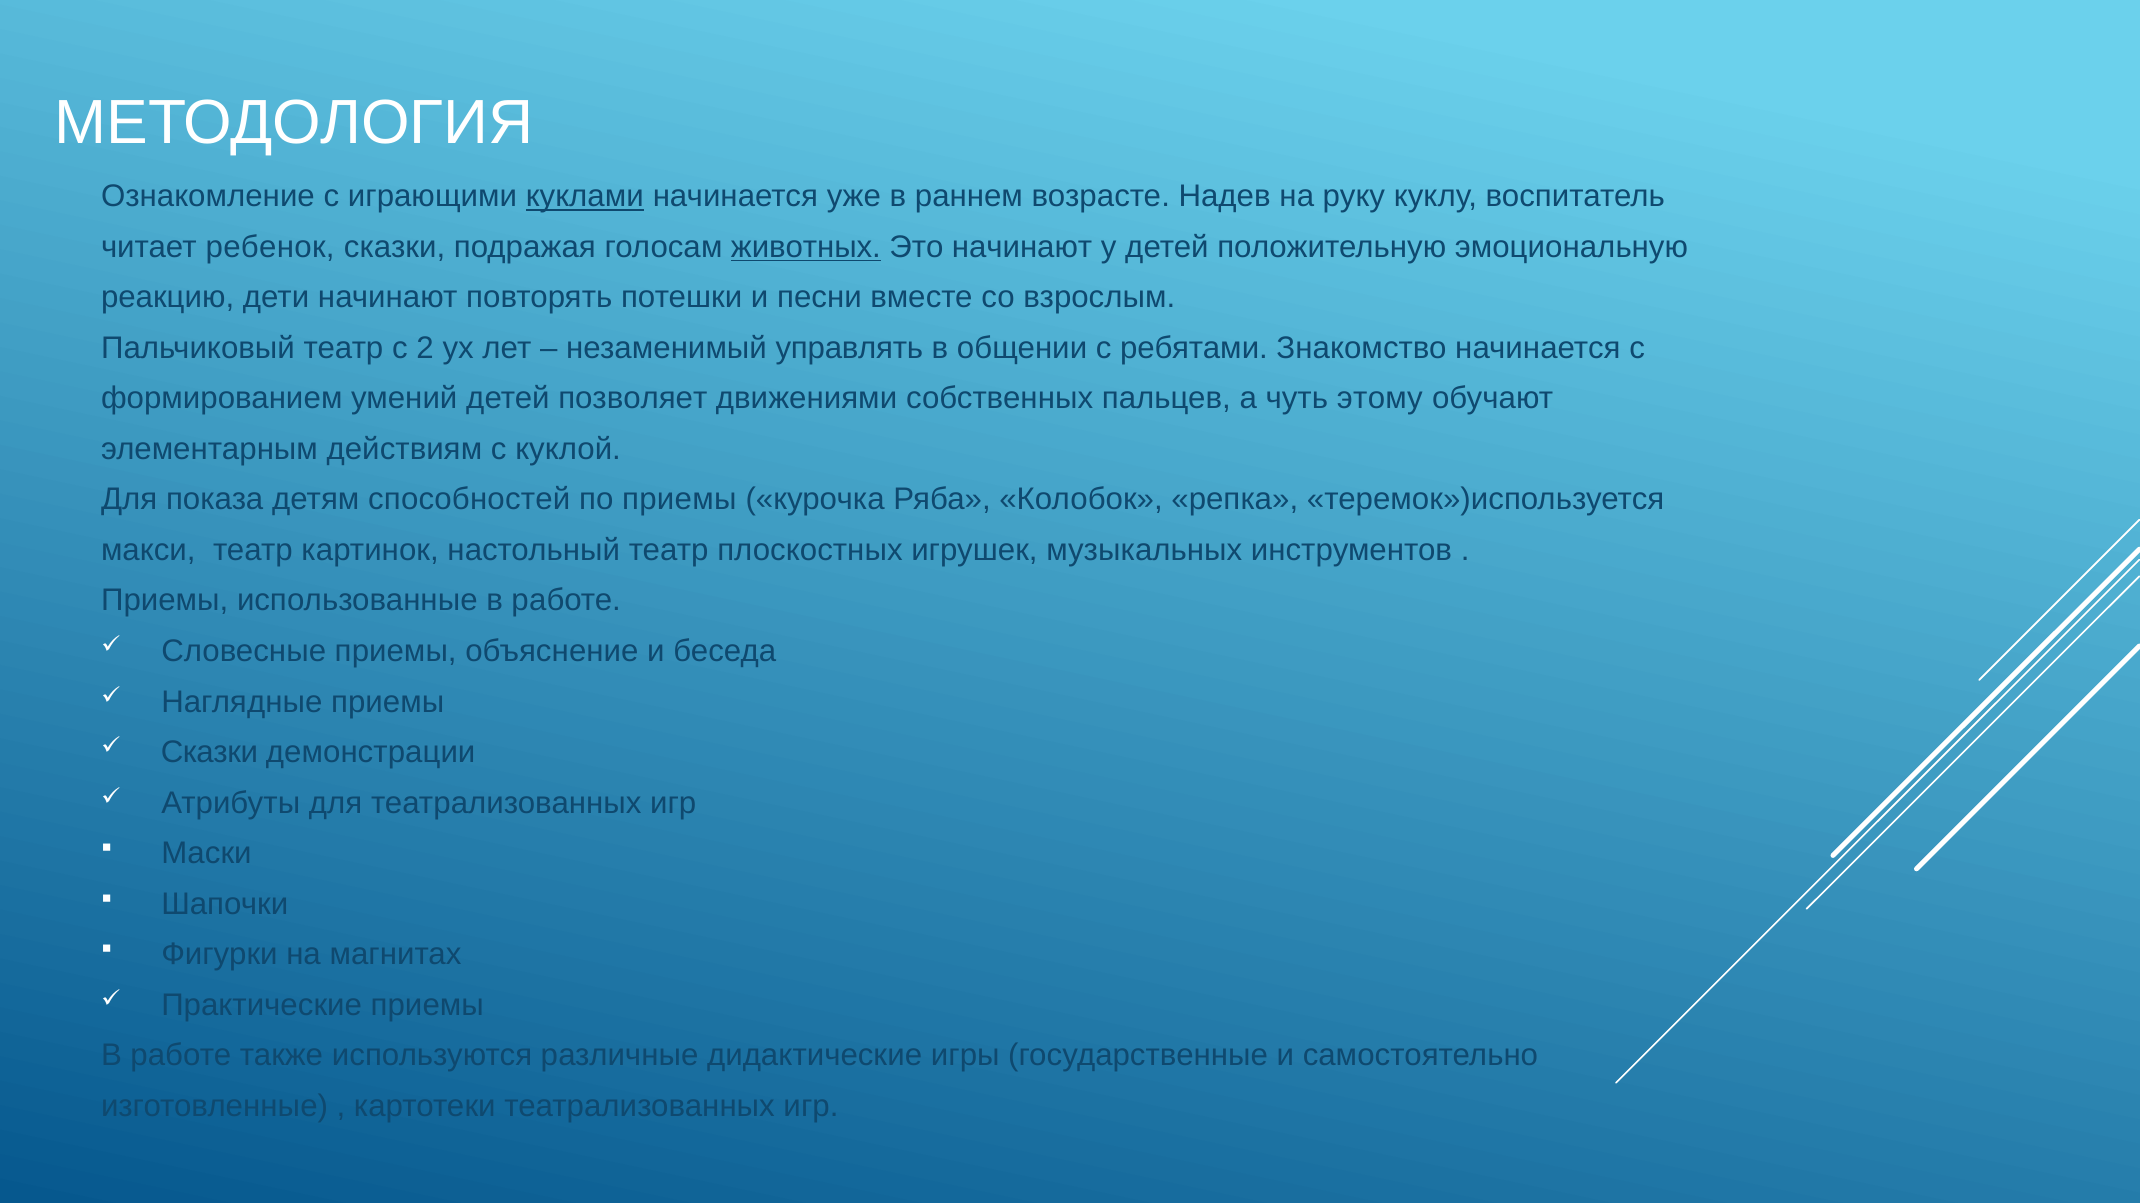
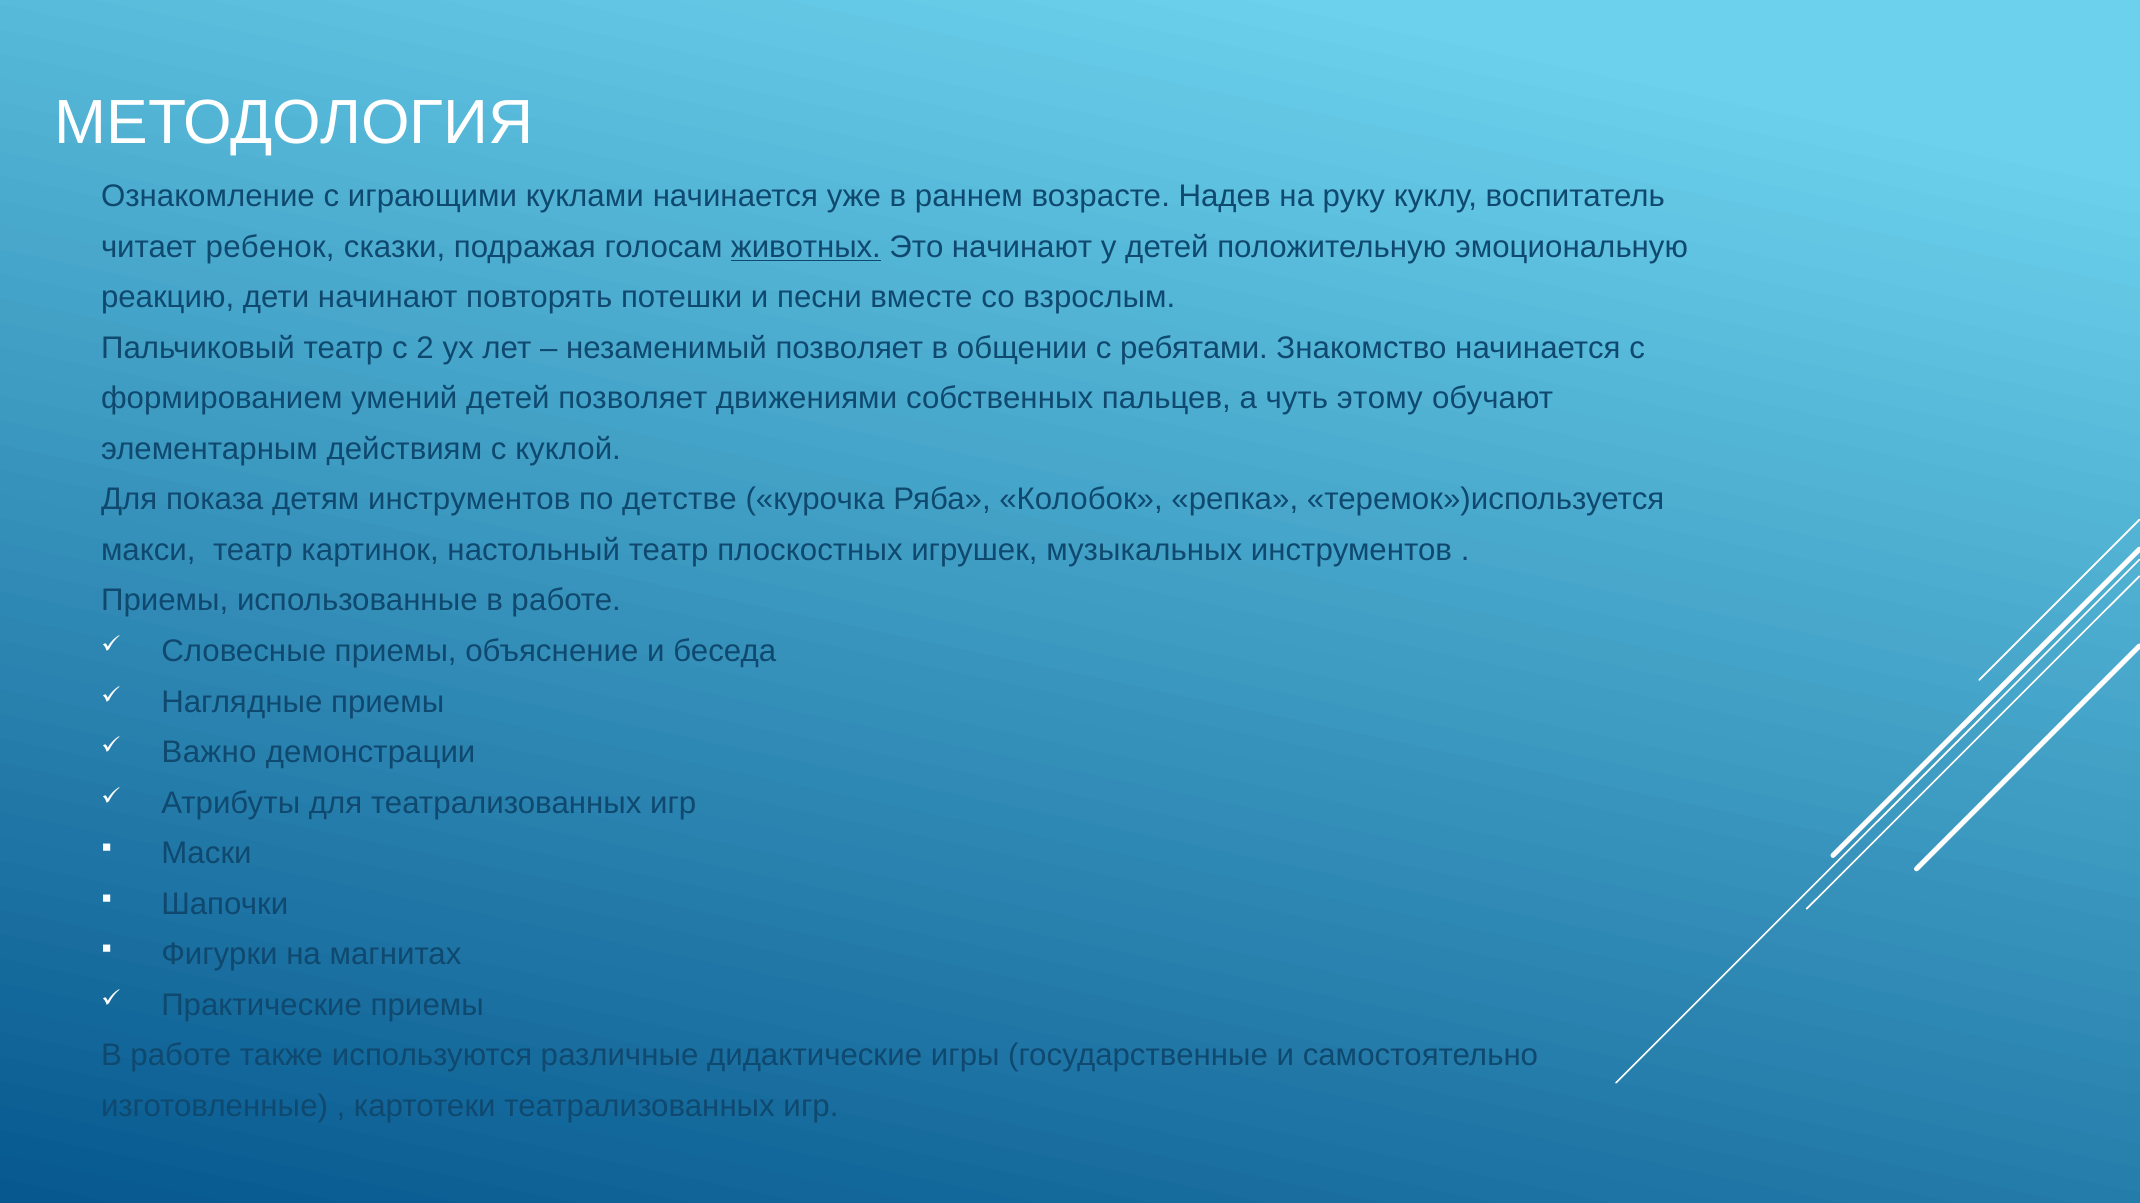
куклами underline: present -> none (585, 197)
незаменимый управлять: управлять -> позволяет (849, 348)
детям способностей: способностей -> инструментов (469, 500)
по приемы: приемы -> детстве (679, 500)
Сказки: Сказки -> Важно (209, 753)
